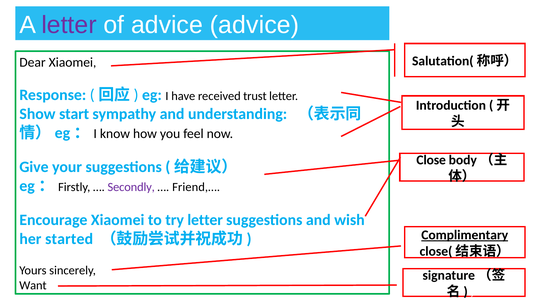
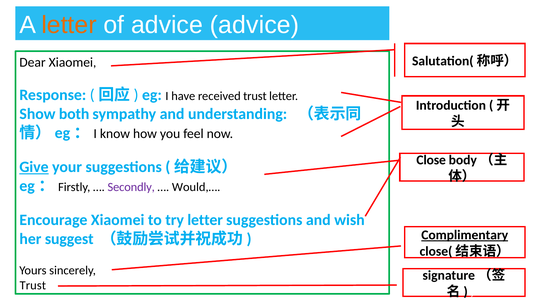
letter colour: purple -> orange (69, 25)
start: start -> both (74, 114)
Give underline: none -> present (34, 167)
Friend,…: Friend,… -> Would,… (196, 187)
started: started -> suggest (69, 239)
Want: Want -> Trust (33, 285)
